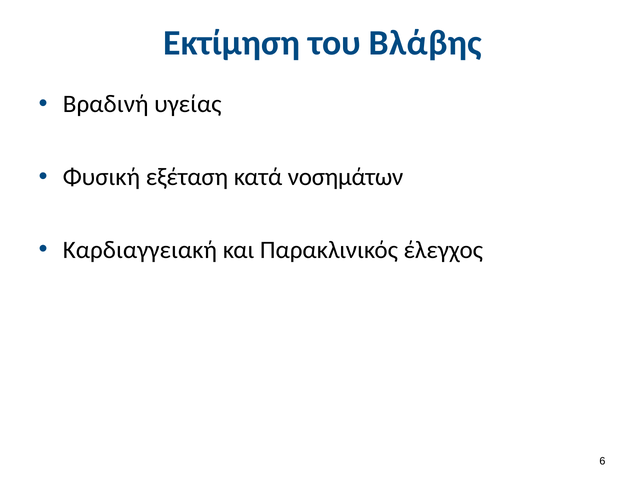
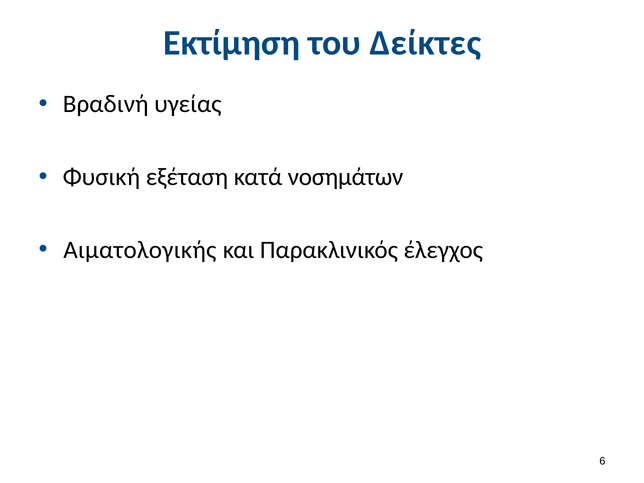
Βλάβης: Βλάβης -> Δείκτες (425, 43)
Καρδιαγγειακή: Καρδιαγγειακή -> Αιματολογικής (140, 250)
